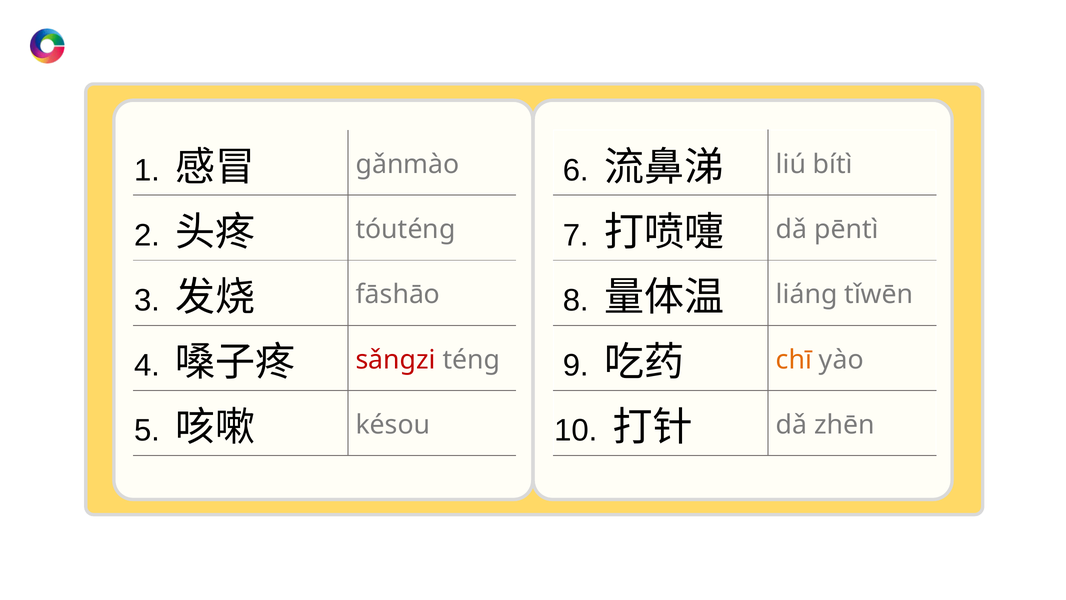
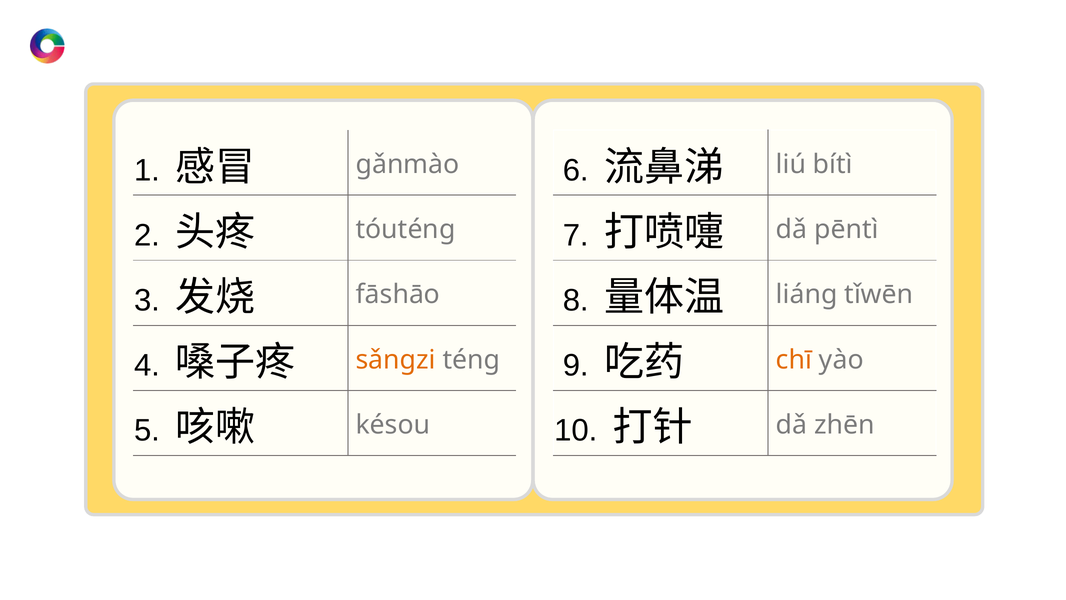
sǎnɡzi colour: red -> orange (396, 360)
